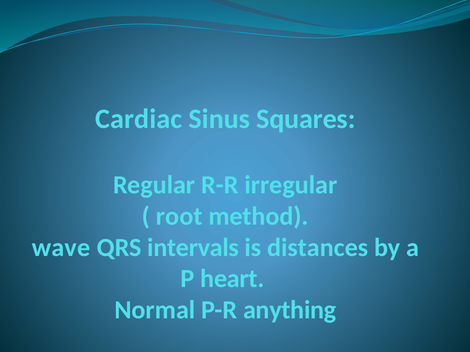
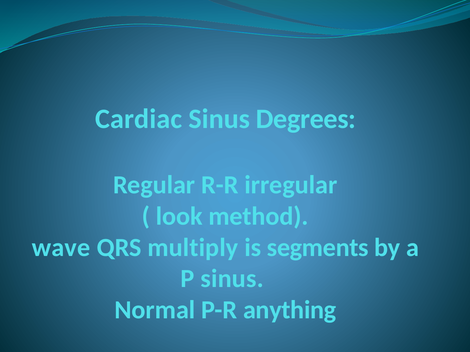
Squares: Squares -> Degrees (306, 119)
root: root -> look (179, 216)
intervals: intervals -> multiply (193, 248)
distances: distances -> segments (318, 248)
P heart: heart -> sinus (232, 279)
